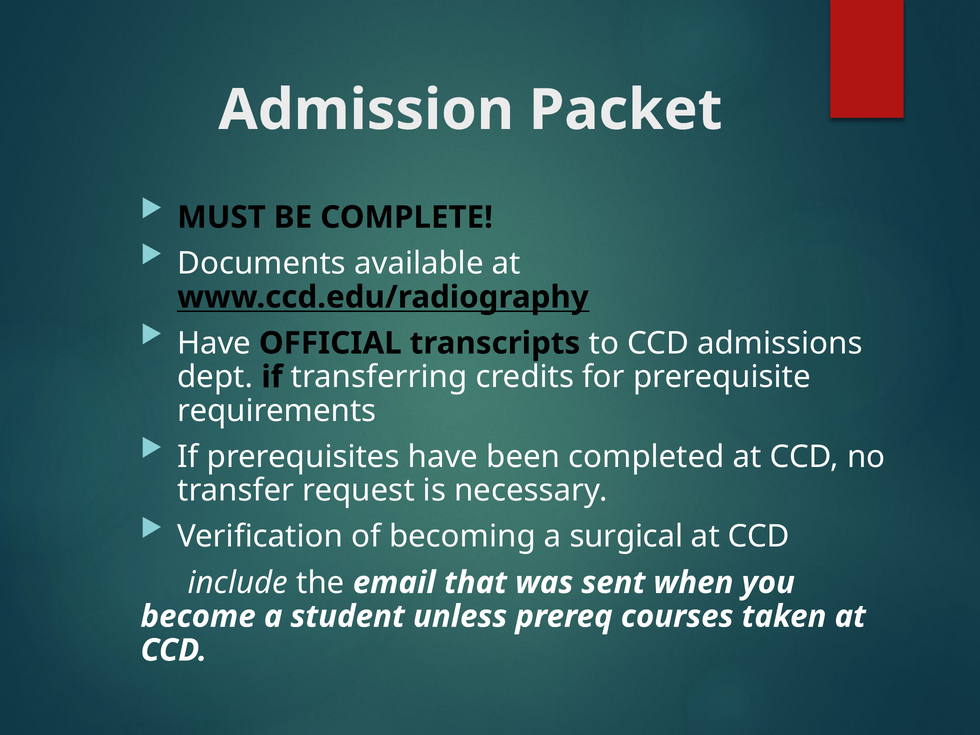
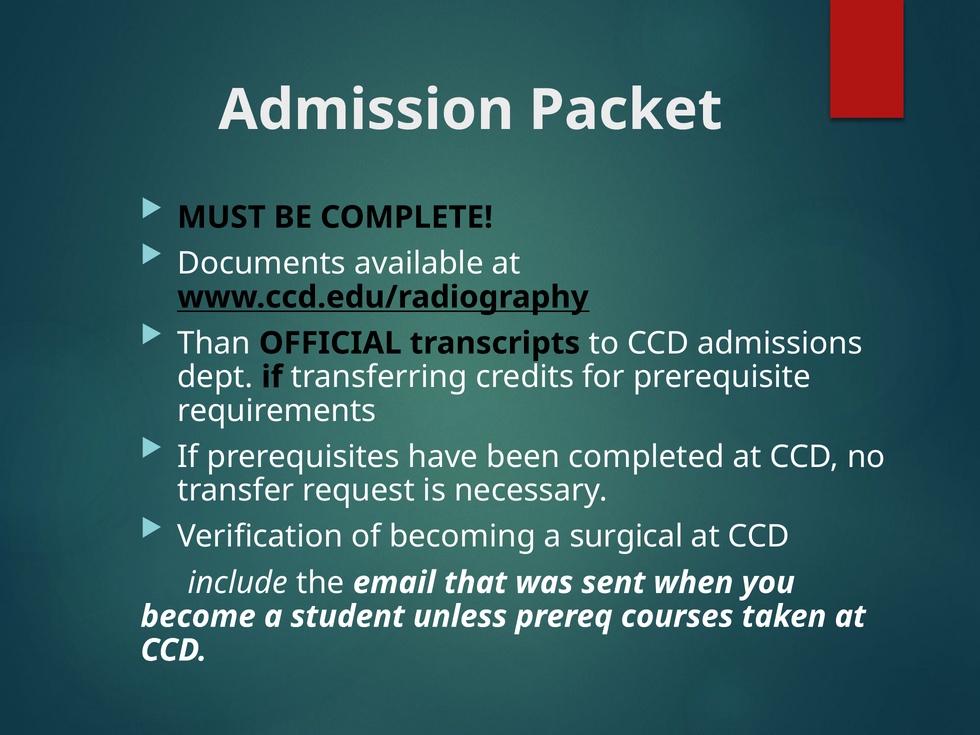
Have: Have -> Than (214, 343)
